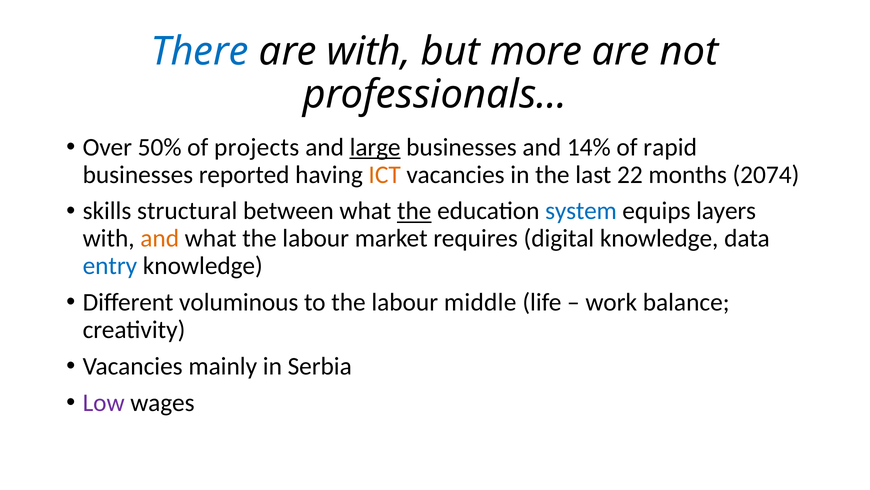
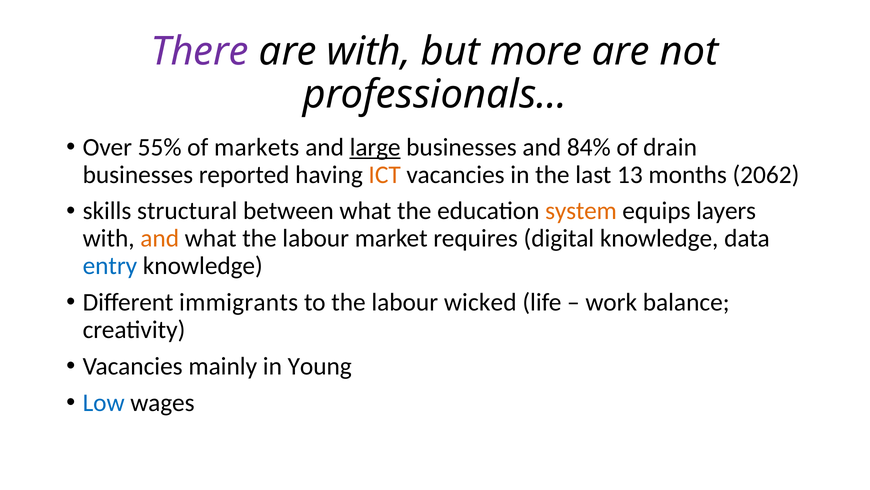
There colour: blue -> purple (200, 52)
50%: 50% -> 55% (160, 147)
projects: projects -> markets (257, 147)
14%: 14% -> 84% (589, 147)
rapid: rapid -> drain (670, 147)
22: 22 -> 13 (630, 174)
2074: 2074 -> 2062 (766, 174)
the underline: present -> none (414, 211)
system colour: blue -> orange (581, 211)
voluminous: voluminous -> immigrants (239, 302)
middle: middle -> wicked (480, 302)
Serbia: Serbia -> Young (320, 366)
Low colour: purple -> blue (104, 402)
